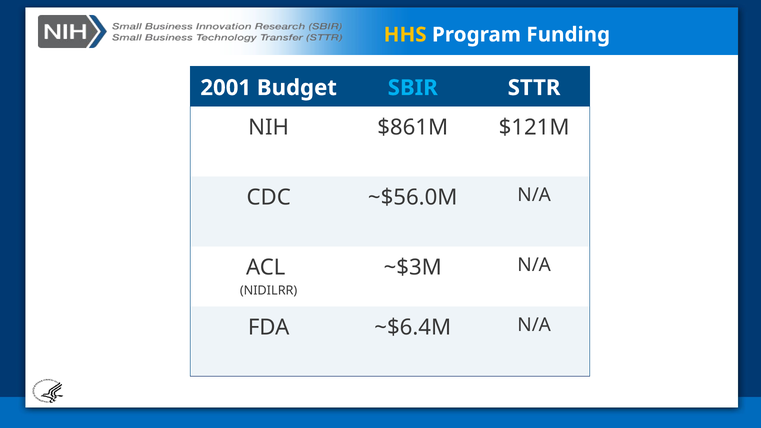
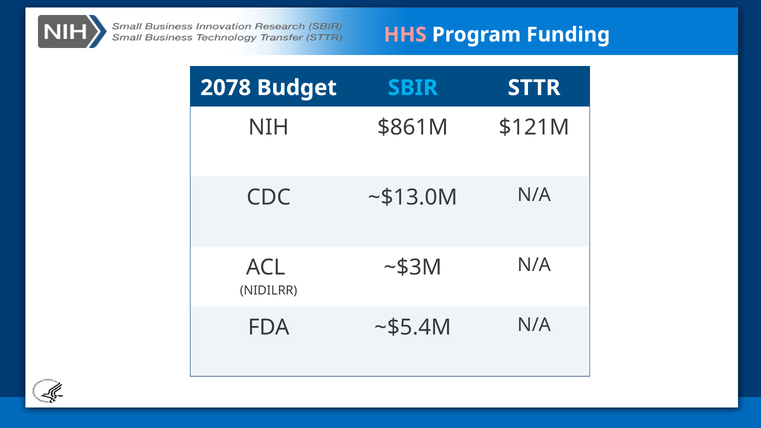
HHS colour: yellow -> pink (405, 35)
2001: 2001 -> 2078 (226, 88)
~$56.0M: ~$56.0M -> ~$13.0M (413, 198)
~$6.4M: ~$6.4M -> ~$5.4M (413, 328)
